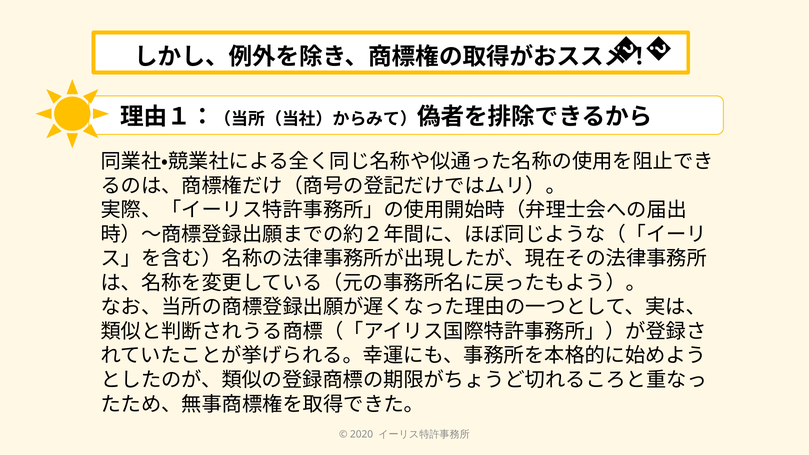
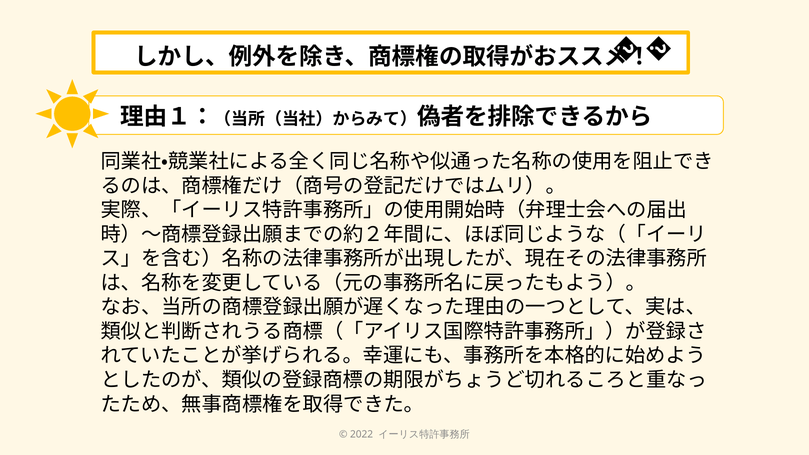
2020: 2020 -> 2022 (362, 435)
